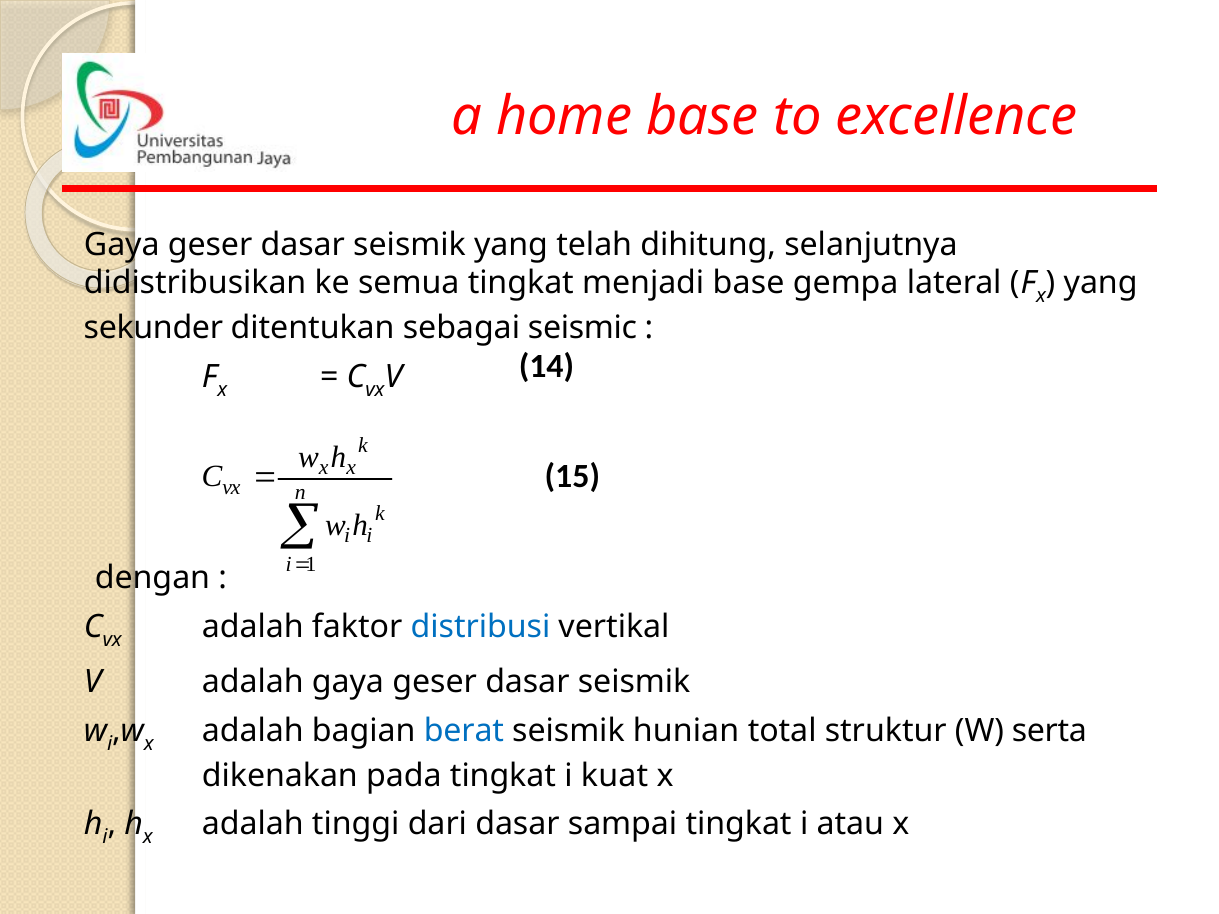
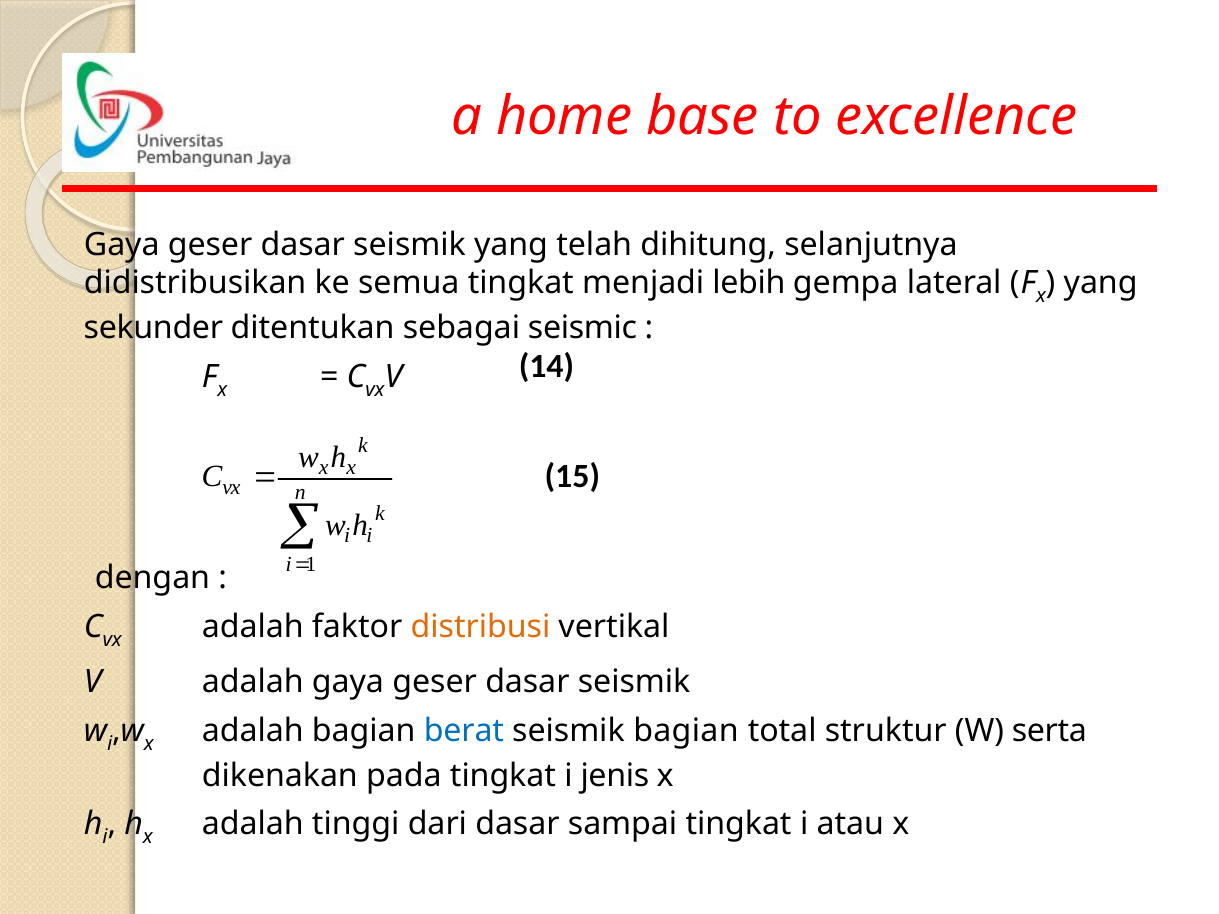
menjadi base: base -> lebih (749, 283)
distribusi colour: blue -> orange (480, 627)
seismik hunian: hunian -> bagian (686, 731)
kuat: kuat -> jenis (615, 776)
